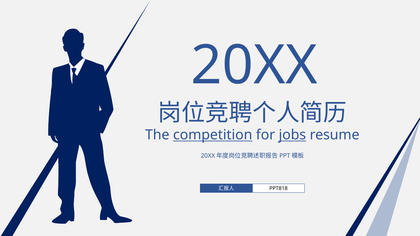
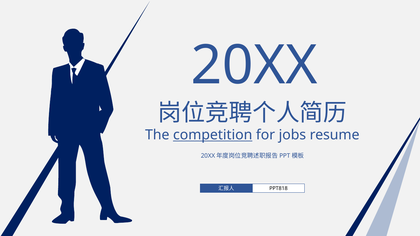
jobs underline: present -> none (292, 135)
